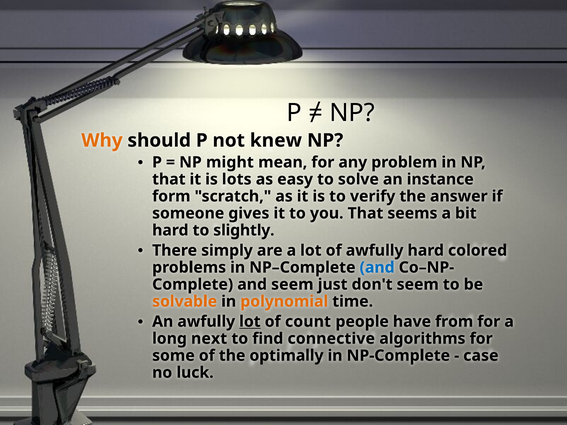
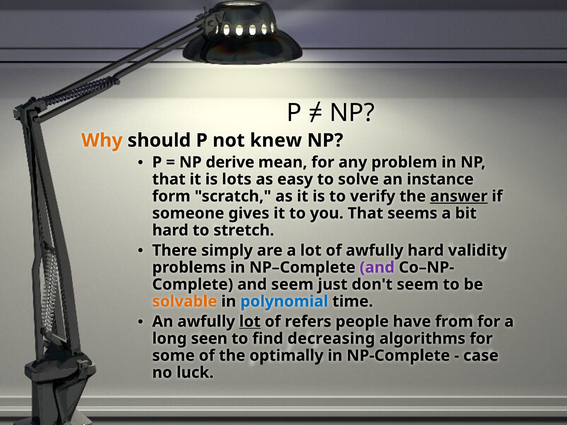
might: might -> derive (230, 162)
answer underline: none -> present (459, 196)
slightly: slightly -> stretch (244, 230)
colored: colored -> validity (478, 251)
and colour: blue -> purple (377, 268)
polynomial colour: orange -> blue (284, 302)
count: count -> refers (308, 322)
next: next -> seen (209, 339)
connective: connective -> decreasing (331, 339)
